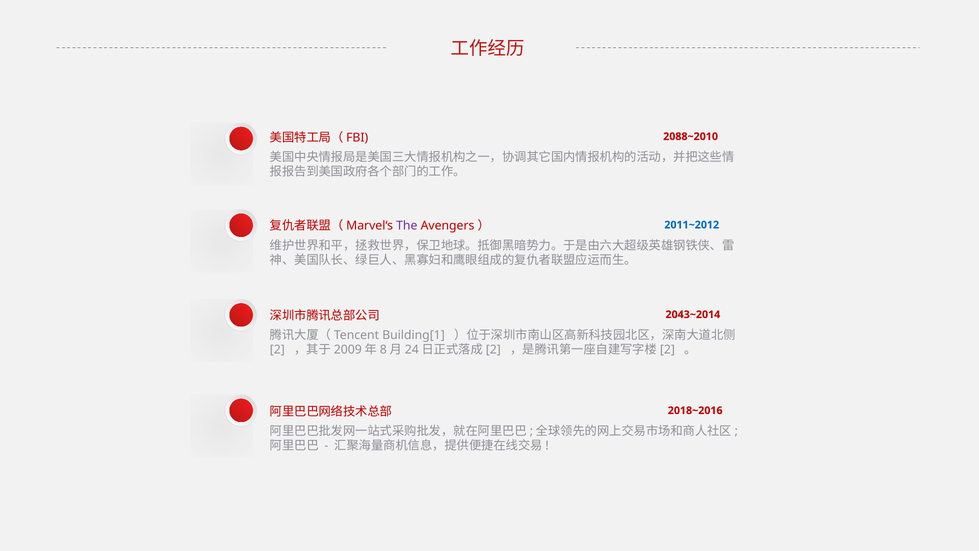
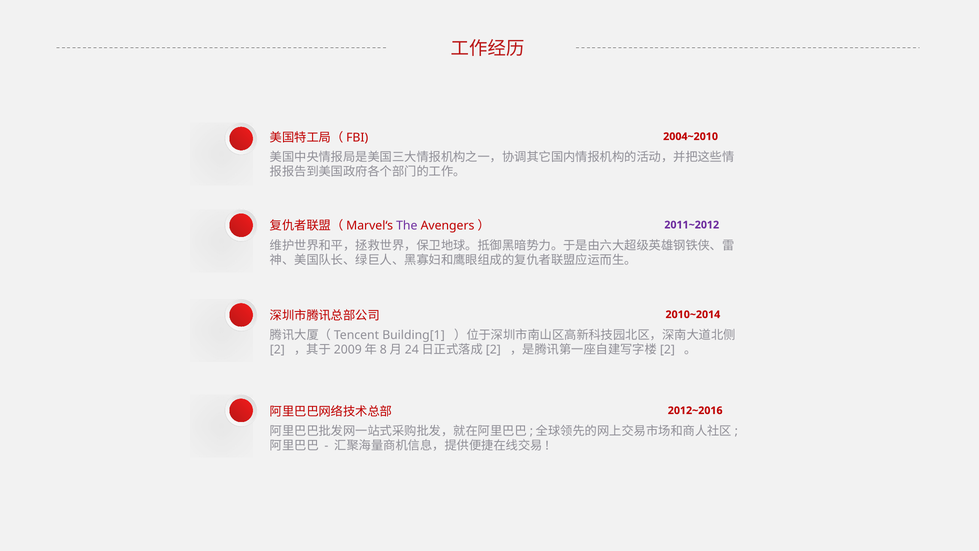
2088~2010: 2088~2010 -> 2004~2010 (691, 136)
2011~2012 colour: blue -> purple (692, 225)
2043~2014: 2043~2014 -> 2010~2014 (693, 314)
2018~2016: 2018~2016 -> 2012~2016 (695, 410)
